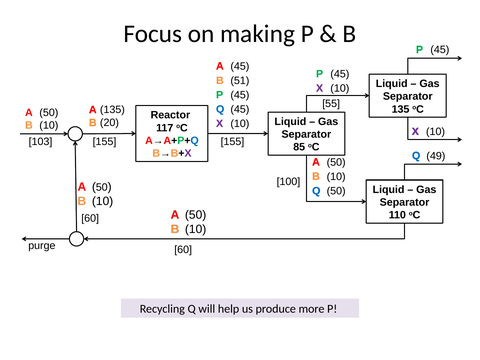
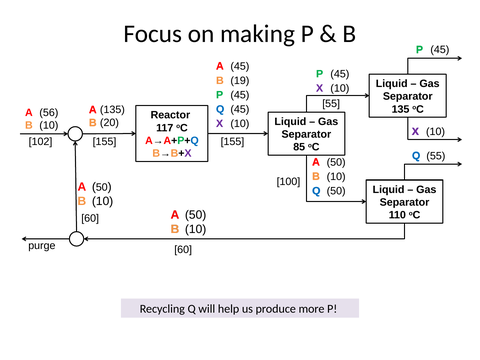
51: 51 -> 19 (240, 81)
50: 50 -> 56 (49, 112)
103: 103 -> 102 (41, 142)
49: 49 -> 55 (436, 156)
